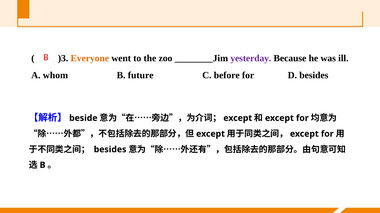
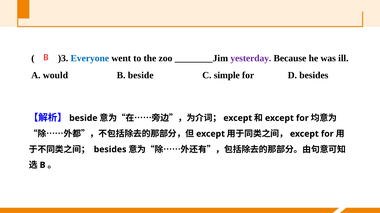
Everyone colour: orange -> blue (90, 58)
whom: whom -> would (55, 76)
B future: future -> beside (141, 76)
before: before -> simple (227, 76)
